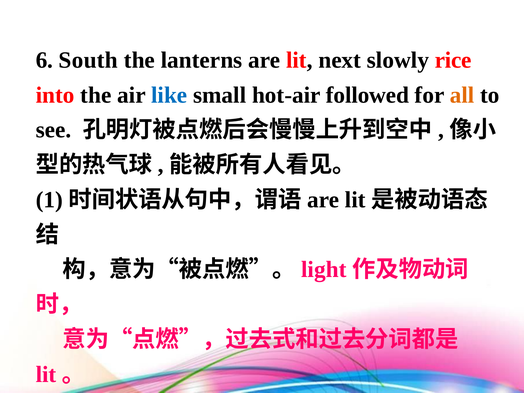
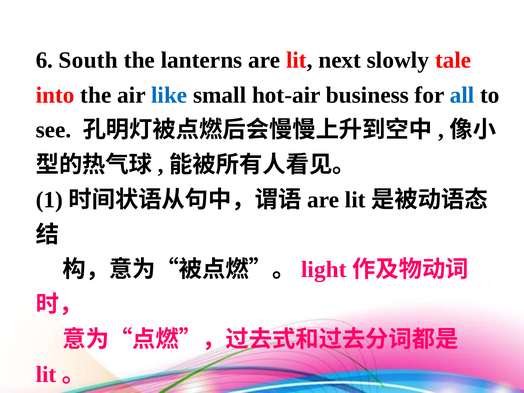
rice: rice -> tale (453, 60)
followed: followed -> business (367, 95)
all colour: orange -> blue (462, 95)
